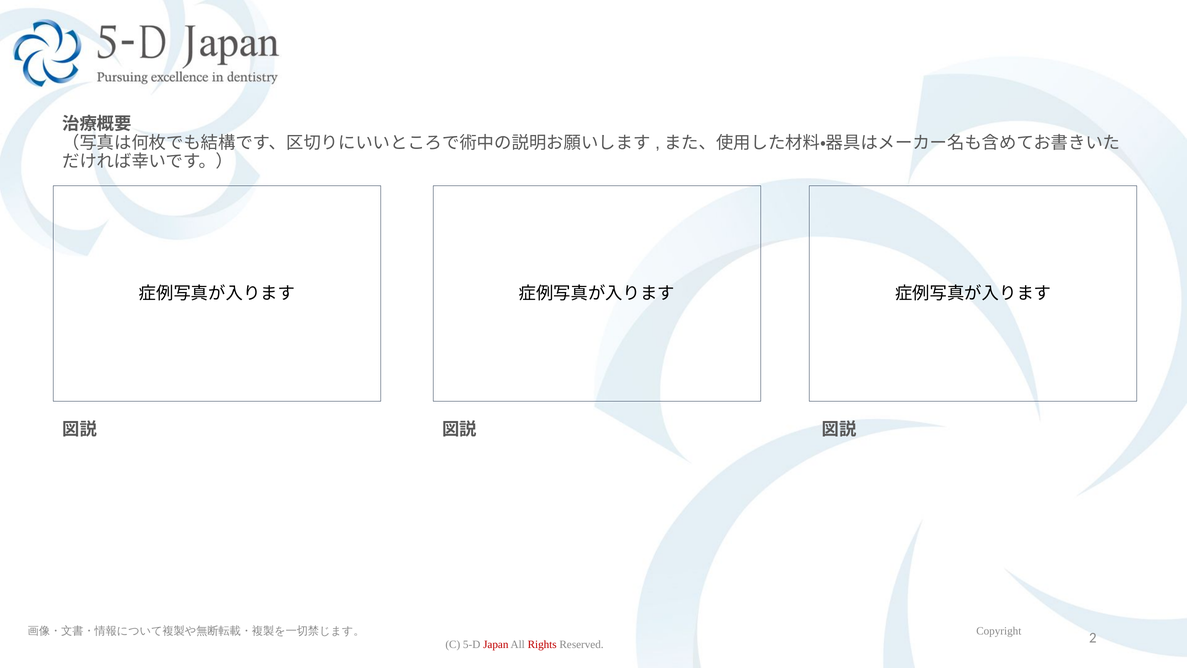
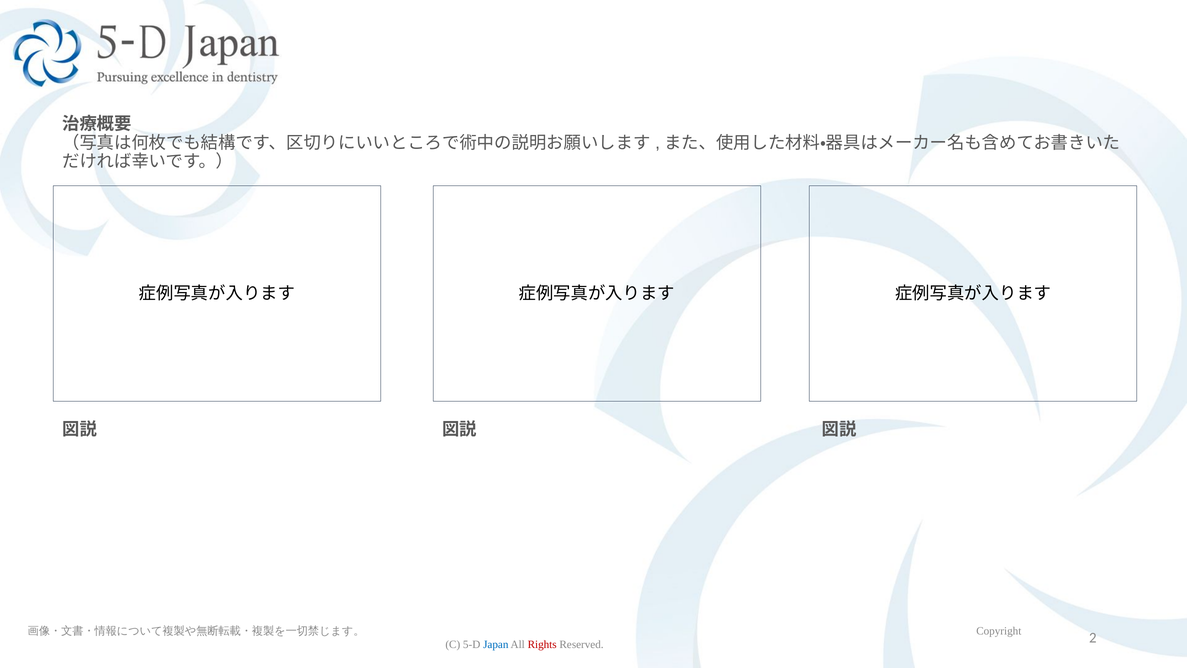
Japan colour: red -> blue (496, 644)
